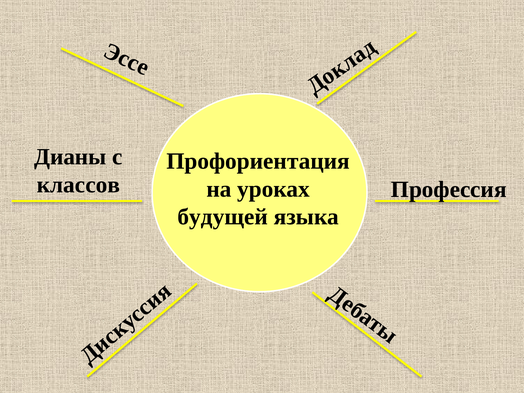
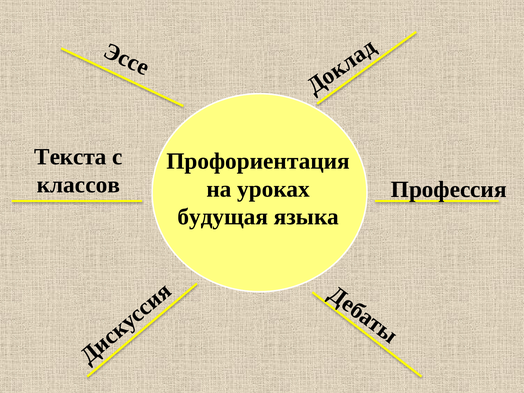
Дианы: Дианы -> Текста (70, 157)
будущей: будущей -> будущая (223, 217)
